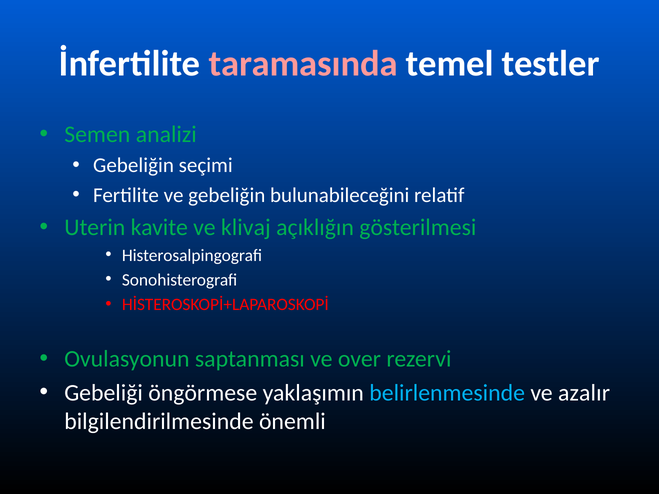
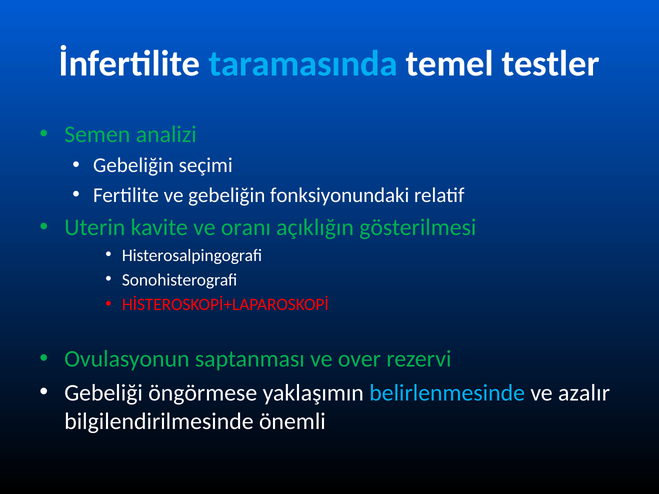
taramasında colour: pink -> light blue (303, 64)
bulunabileceğini: bulunabileceğini -> fonksiyonundaki (340, 195)
klivaj: klivaj -> oranı (246, 227)
